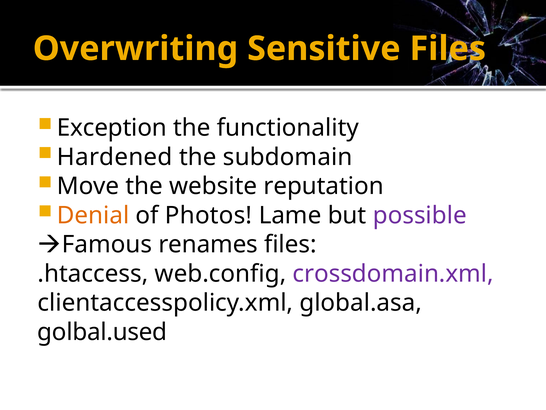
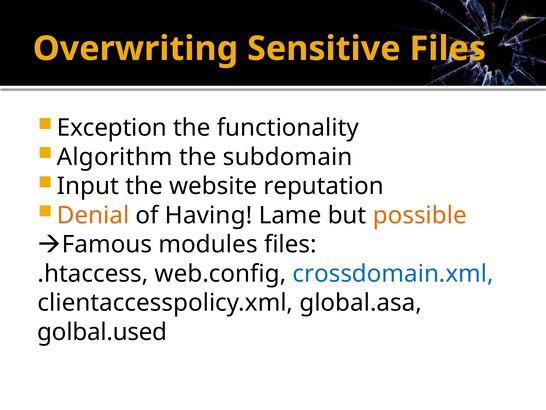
Hardened: Hardened -> Algorithm (115, 157)
Move: Move -> Input (88, 186)
Photos: Photos -> Having (209, 215)
possible colour: purple -> orange (420, 215)
renames: renames -> modules (208, 244)
crossdomain.xml colour: purple -> blue (393, 273)
